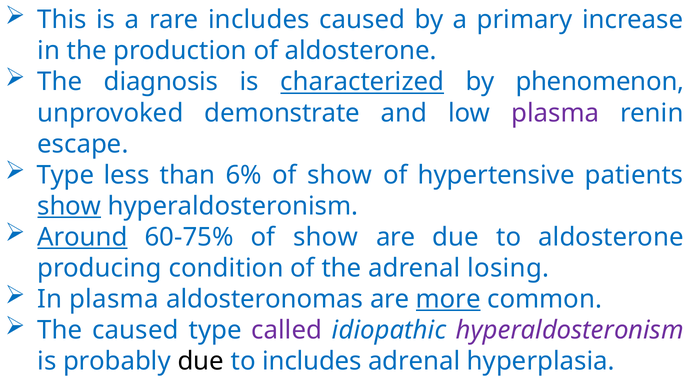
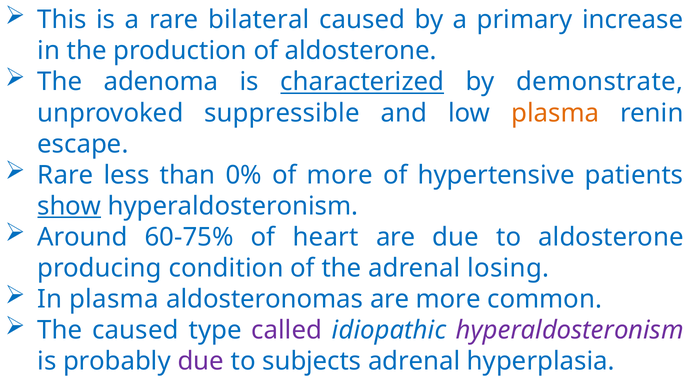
rare includes: includes -> bilateral (259, 20)
diagnosis: diagnosis -> adenoma (161, 82)
phenomenon: phenomenon -> demonstrate (600, 82)
demonstrate: demonstrate -> suppressible (282, 113)
plasma colour: purple -> orange (555, 113)
Type: Type -> Rare (65, 175)
6%: 6% -> 0% (244, 175)
show: show -> more (340, 175)
Around underline: present -> none (82, 237)
60-75% of show: show -> heart (326, 237)
more underline: present -> none (448, 299)
due colour: black -> purple (201, 361)
to includes: includes -> subjects (312, 361)
